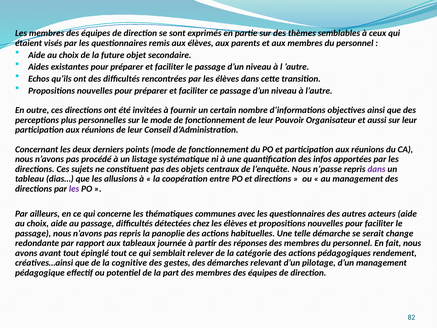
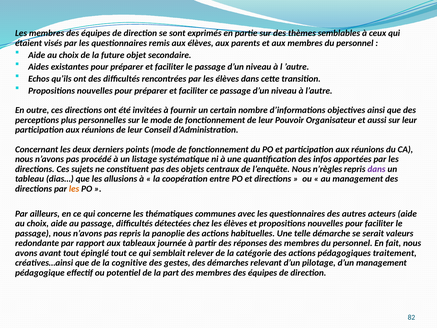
n’passe: n’passe -> n’règles (328, 169)
les colour: purple -> orange (74, 189)
change: change -> valeurs (400, 233)
rendement: rendement -> traitement (395, 253)
